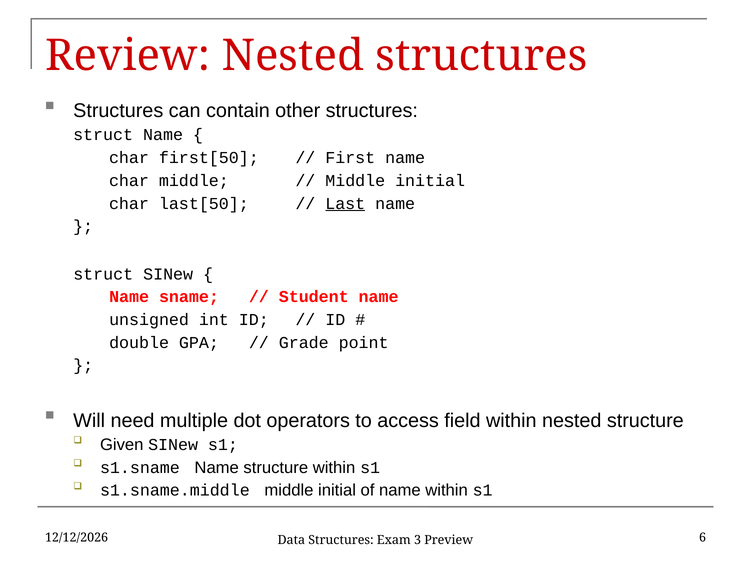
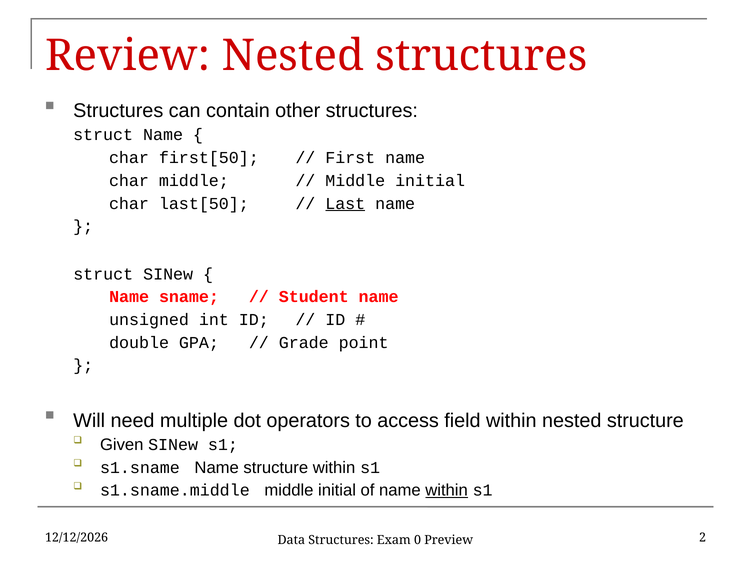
within underline: none -> present (447, 491)
3: 3 -> 0 (418, 540)
6: 6 -> 2 (703, 538)
